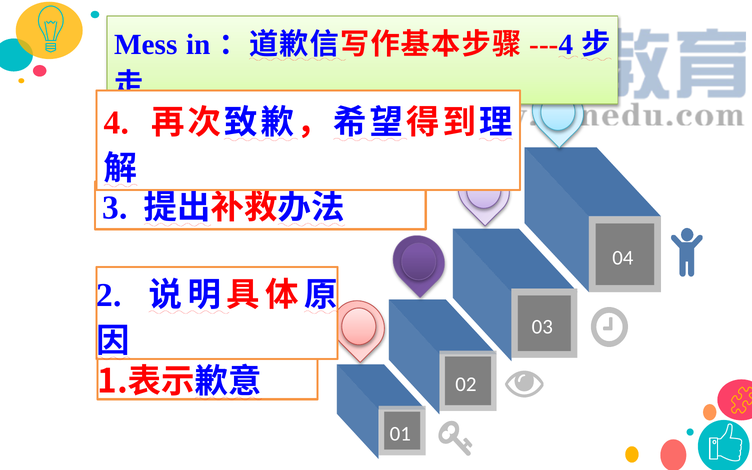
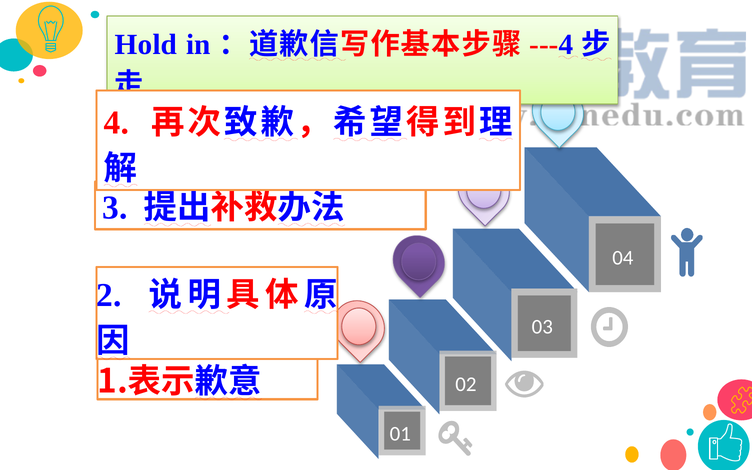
Mess: Mess -> Hold (146, 44)
